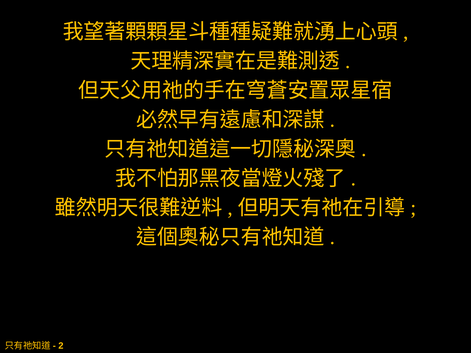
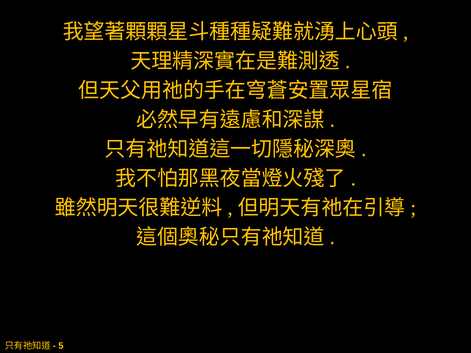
2: 2 -> 5 (61, 346)
